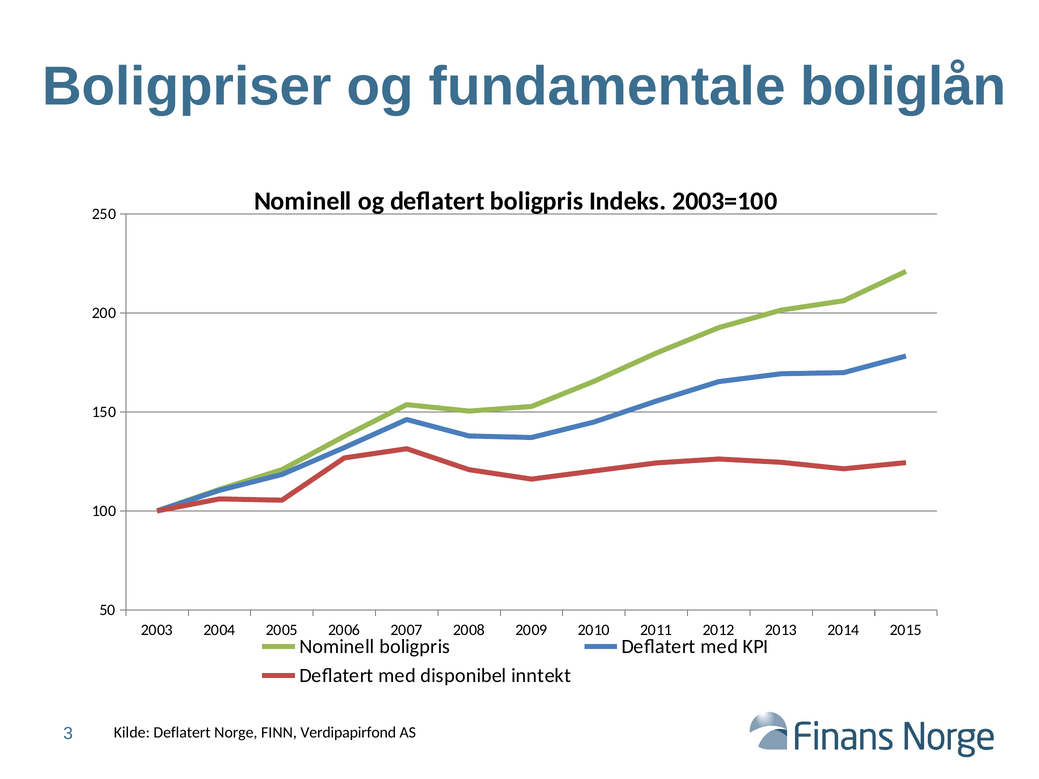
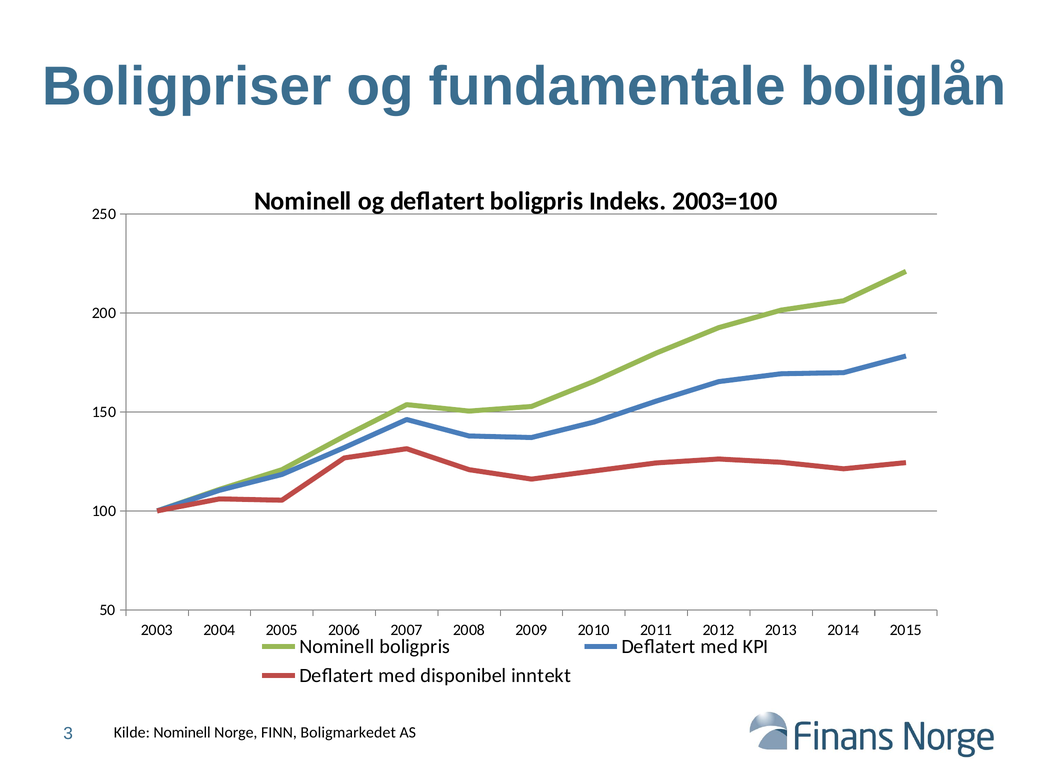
Kilde Deflatert: Deflatert -> Nominell (182, 733)
Verdipapirfond: Verdipapirfond -> Boligmarkedet (348, 733)
